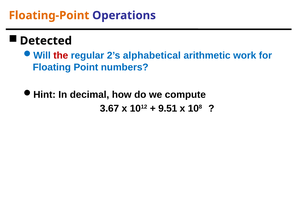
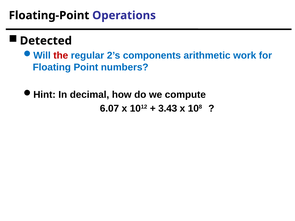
Floating-Point colour: orange -> black (49, 15)
alphabetical: alphabetical -> components (152, 55)
3.67: 3.67 -> 6.07 (109, 109)
9.51: 9.51 -> 3.43 (168, 109)
